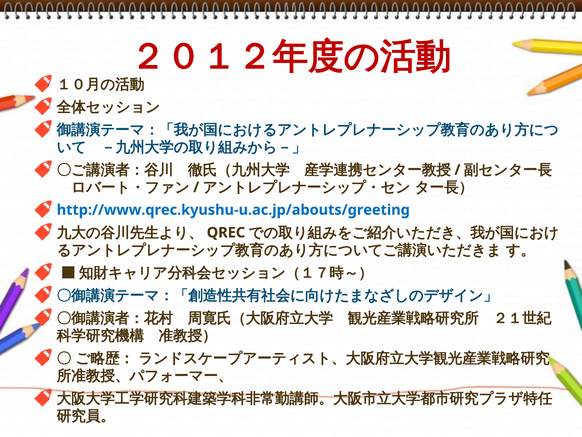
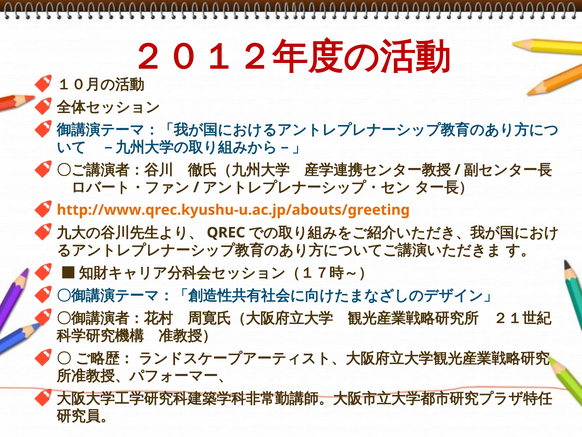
http://www.qrec.kyushu-u.ac.jp/abouts/greeting colour: blue -> orange (233, 210)
